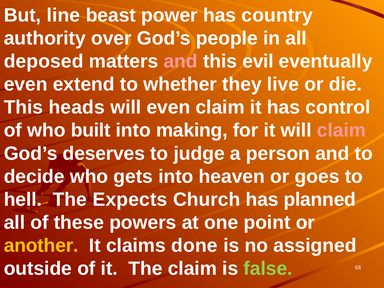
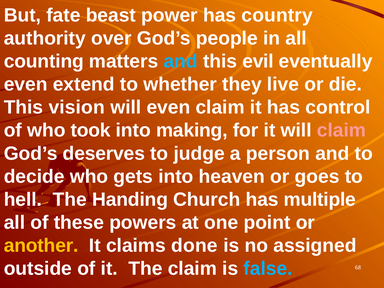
line: line -> fate (63, 15)
deposed: deposed -> counting (44, 61)
and colour: pink -> light blue (181, 61)
heads: heads -> vision (77, 107)
built: built -> took (91, 130)
Expects: Expects -> Handing (130, 200)
planned: planned -> multiple (320, 200)
false colour: light green -> light blue (268, 269)
